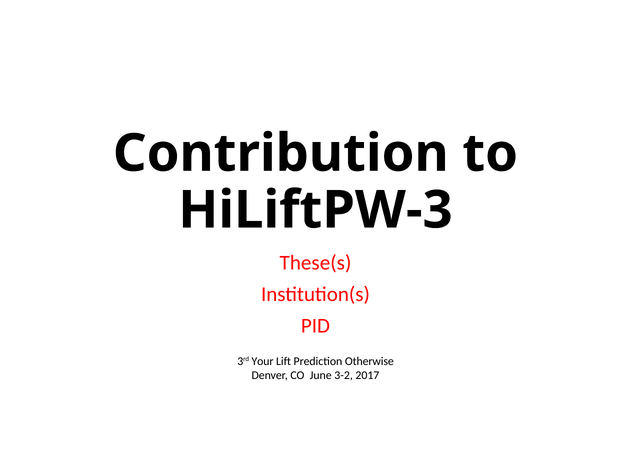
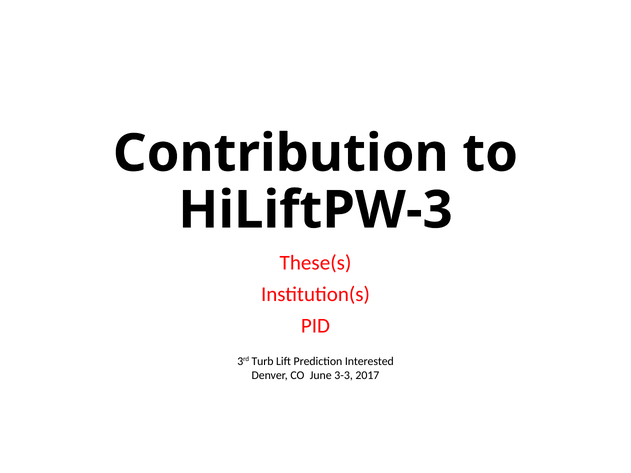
Your: Your -> Turb (263, 361)
Otherwise: Otherwise -> Interested (369, 361)
3-2: 3-2 -> 3-3 (344, 375)
